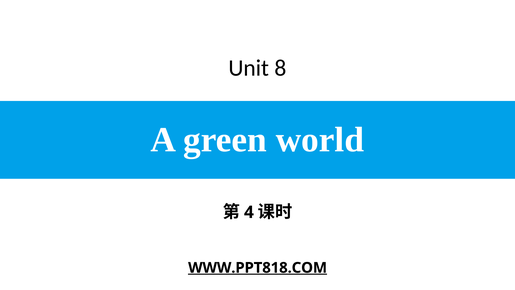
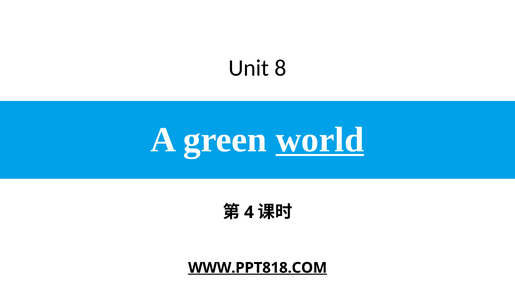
world underline: none -> present (320, 140)
